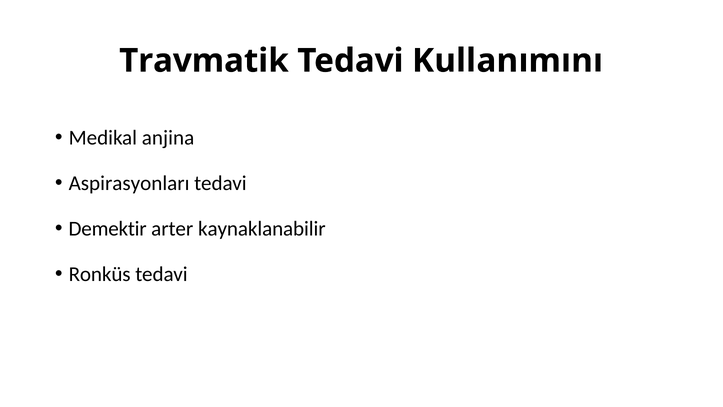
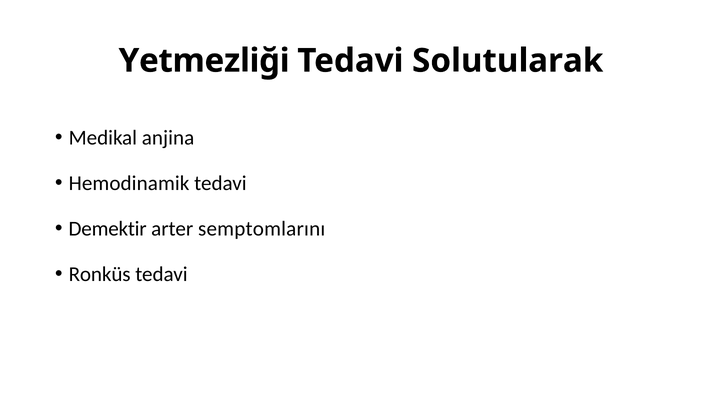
Travmatik: Travmatik -> Yetmezliği (204, 61)
Kullanımını: Kullanımını -> Solutularak (508, 61)
Aspirasyonları: Aspirasyonları -> Hemodinamik (129, 183)
kaynaklanabilir: kaynaklanabilir -> semptomlarını (262, 229)
